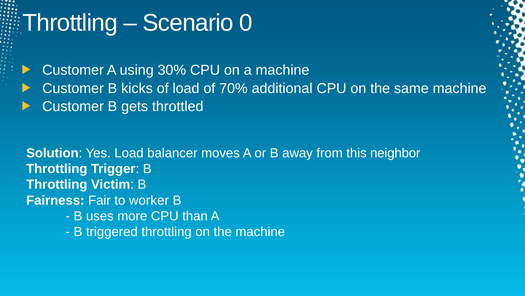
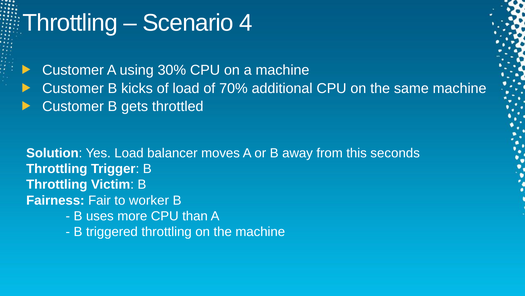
0: 0 -> 4 (246, 23)
neighbor: neighbor -> seconds (395, 153)
